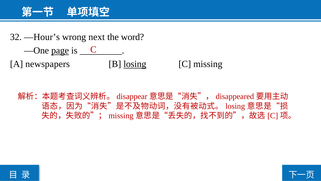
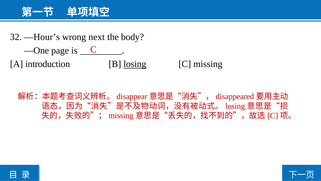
word: word -> body (132, 37)
page underline: present -> none (60, 50)
newspapers: newspapers -> introduction (48, 64)
